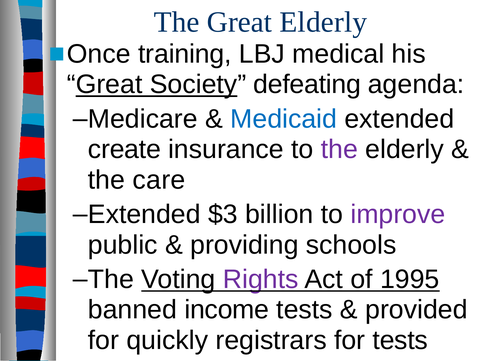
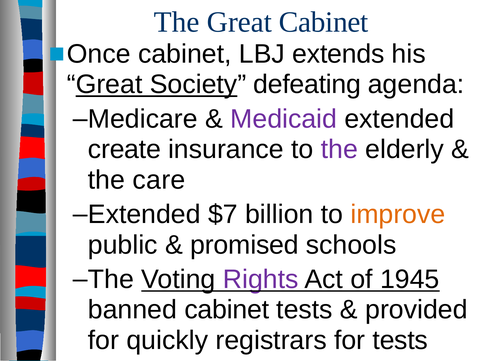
Great Elderly: Elderly -> Cabinet (324, 22)
training: training -> cabinet (185, 54)
medical: medical -> extends (338, 54)
Medicaid colour: blue -> purple (284, 119)
$3: $3 -> $7 (223, 214)
improve colour: purple -> orange (398, 214)
providing: providing -> promised (245, 245)
1995: 1995 -> 1945 (410, 279)
banned income: income -> cabinet (227, 310)
